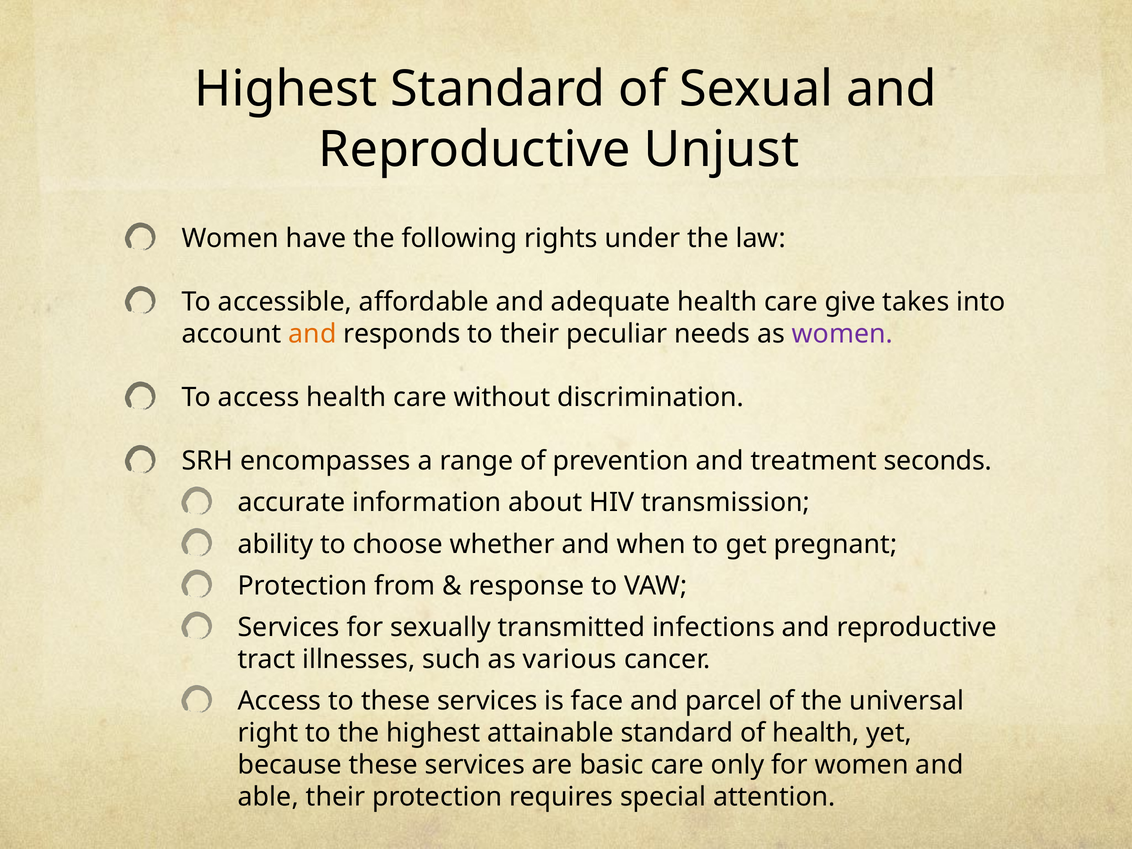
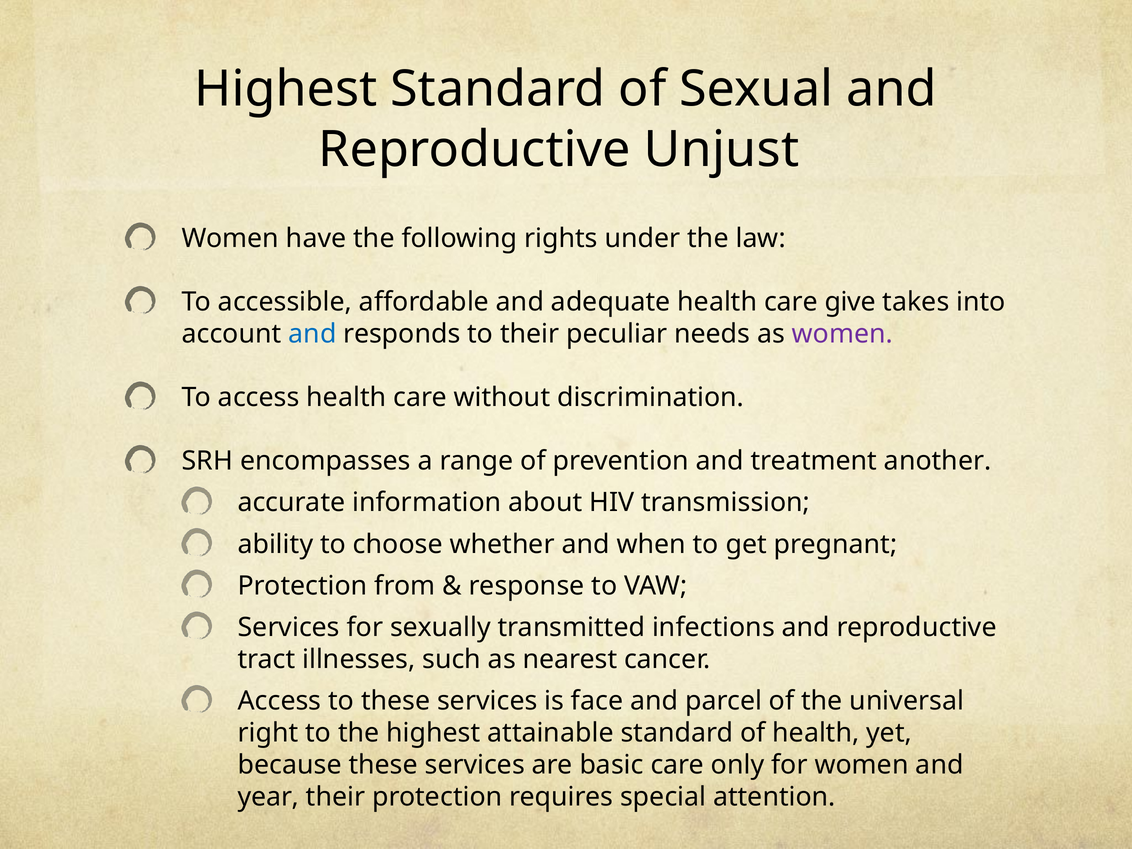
and colour: orange -> blue (312, 334)
seconds: seconds -> another (938, 461)
various: various -> nearest (570, 659)
able: able -> year (268, 797)
